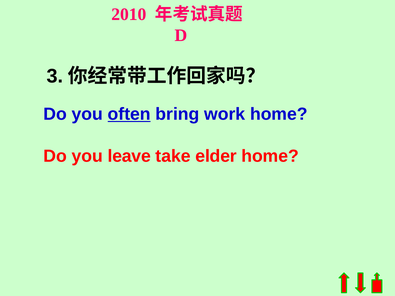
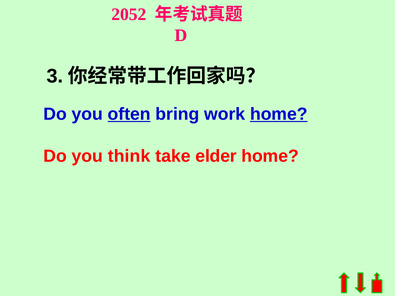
2010: 2010 -> 2052 (129, 14)
home underline: none -> present (279, 114)
leave: leave -> think (129, 156)
